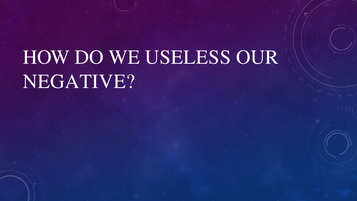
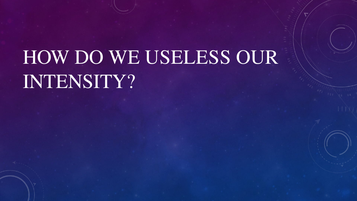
NEGATIVE: NEGATIVE -> INTENSITY (79, 81)
